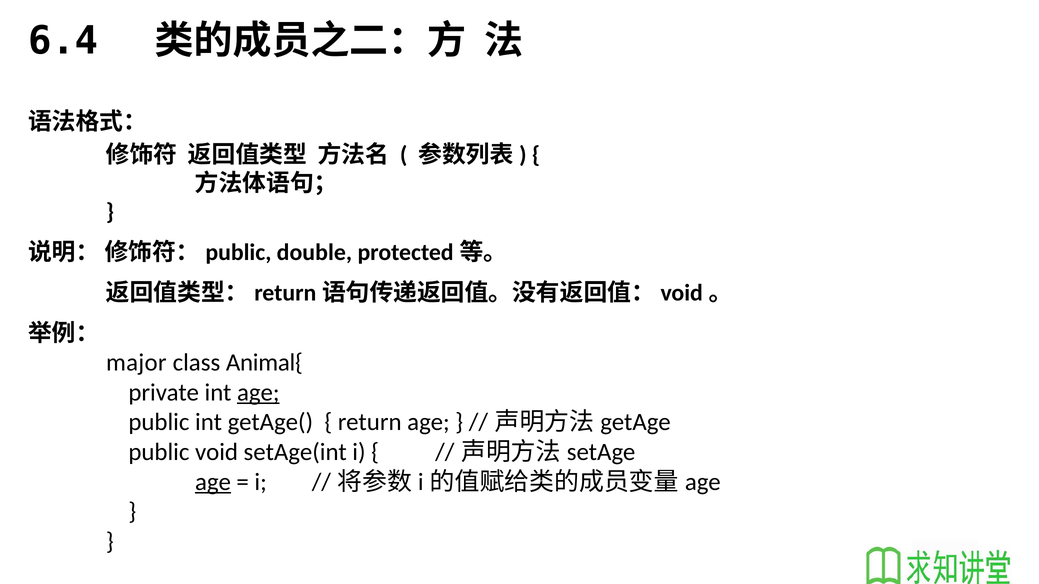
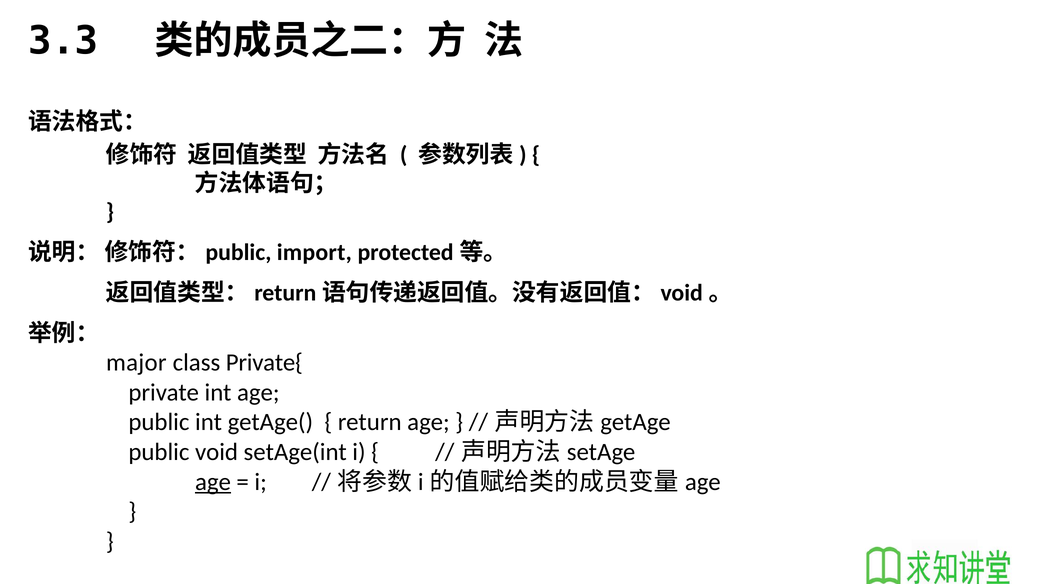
6.4: 6.4 -> 3.3 (63, 41)
double: double -> import (314, 253)
Animal{: Animal{ -> Private{ (264, 363)
age underline: present -> none (258, 393)
